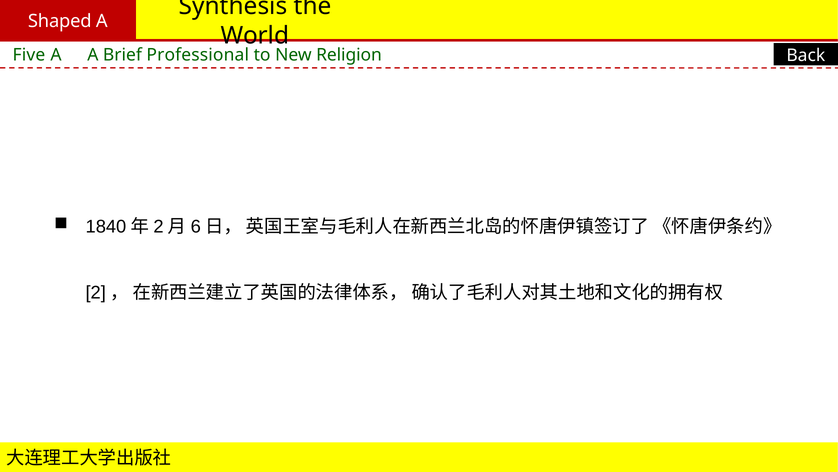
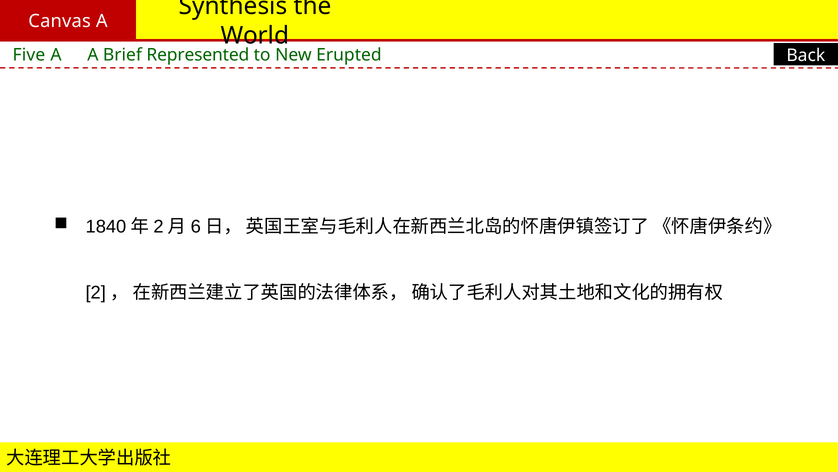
Shaped: Shaped -> Canvas (60, 21)
Professional: Professional -> Represented (198, 55)
Religion: Religion -> Erupted (349, 55)
